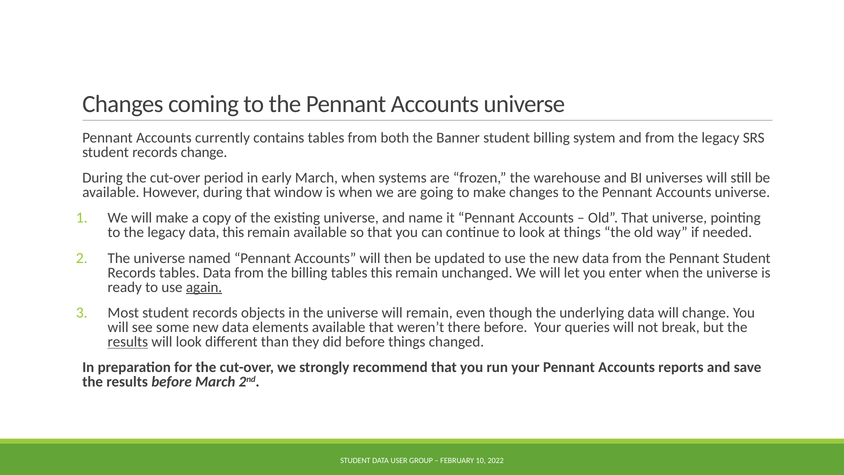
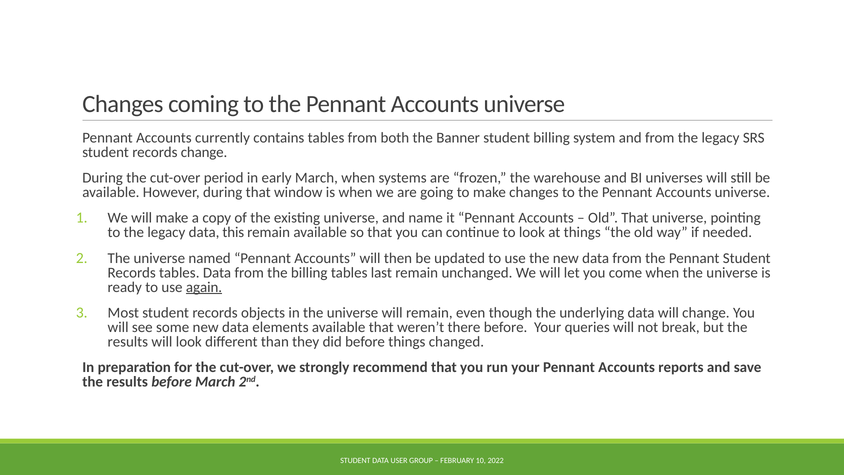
tables this: this -> last (381, 272)
enter: enter -> come (625, 272)
results underline: present -> none (128, 342)
